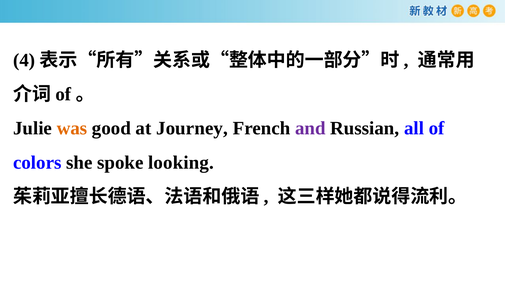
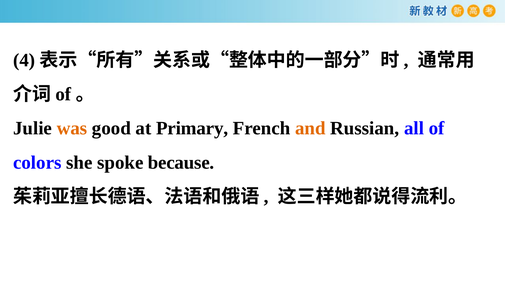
Journey: Journey -> Primary (192, 128)
and colour: purple -> orange (310, 128)
looking: looking -> because (181, 163)
